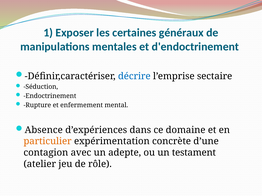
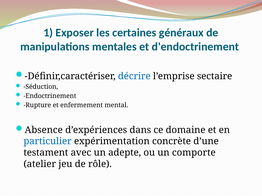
particulier colour: orange -> blue (48, 142)
contagion: contagion -> testament (46, 153)
testament: testament -> comporte (194, 153)
